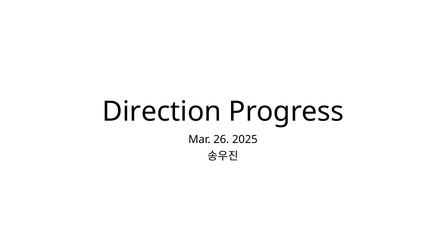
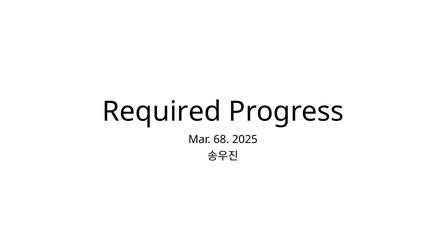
Direction: Direction -> Required (162, 111)
26: 26 -> 68 (221, 139)
